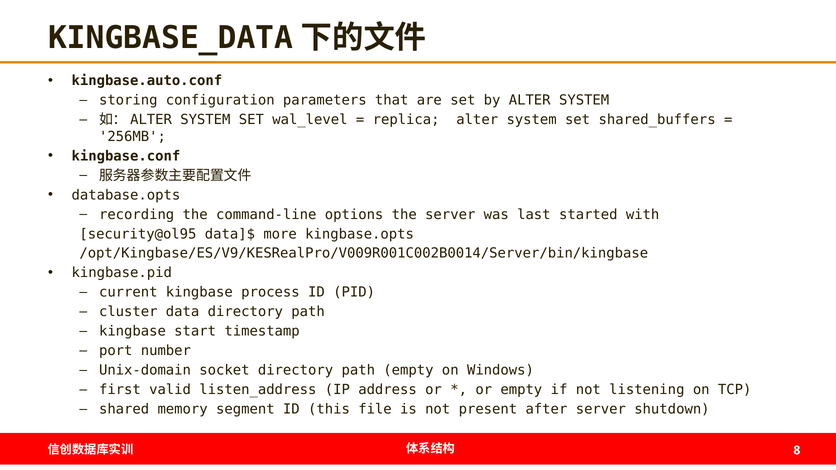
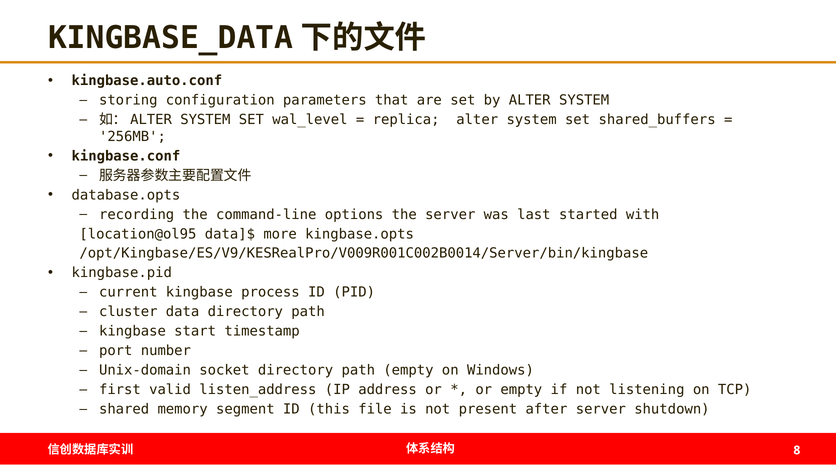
security@ol95: security@ol95 -> location@ol95 (138, 234)
